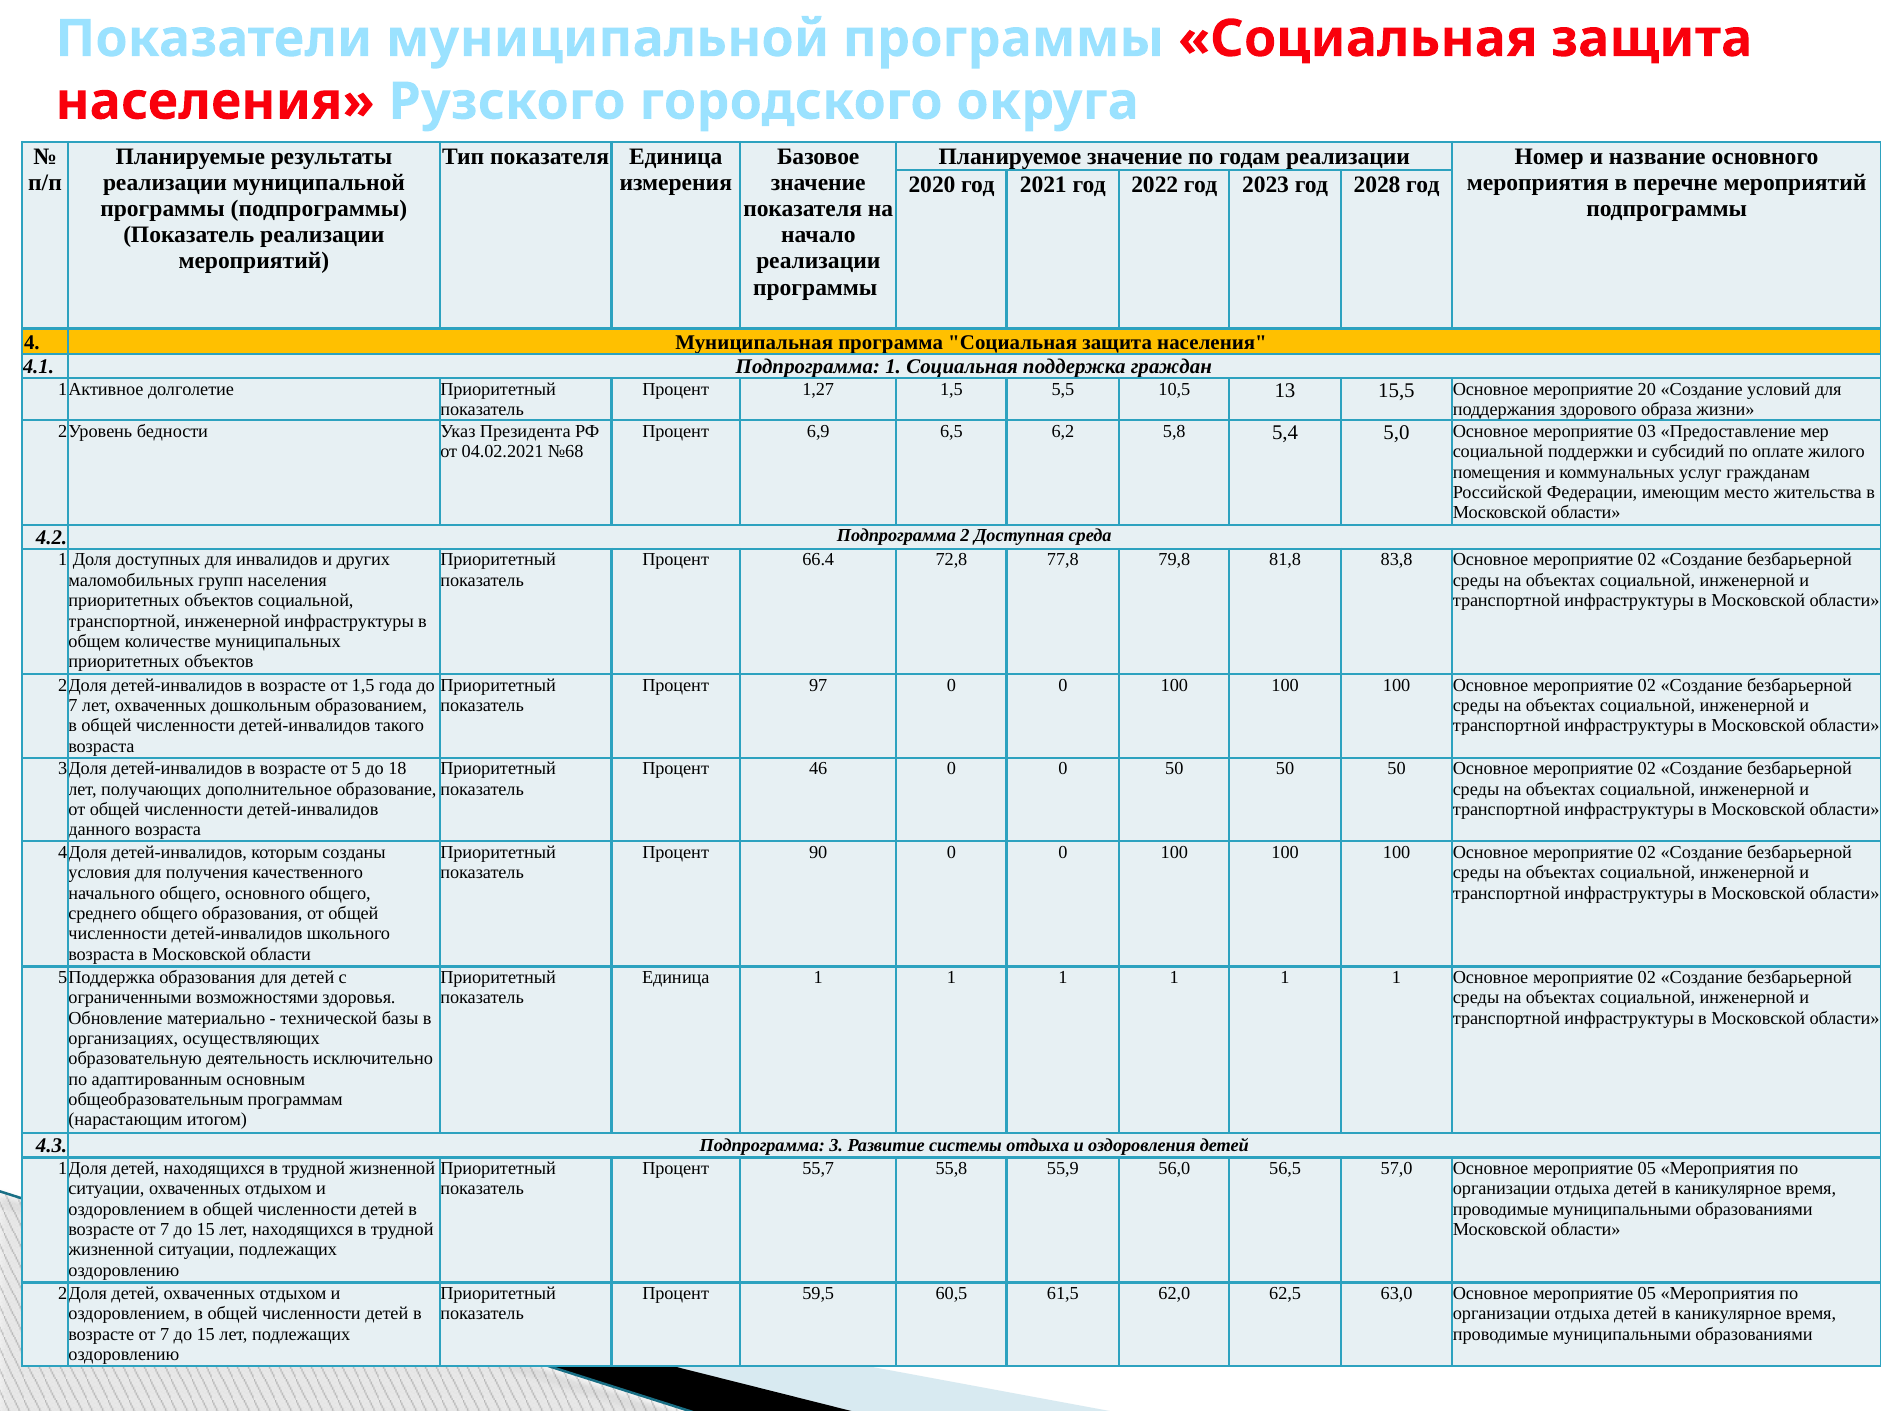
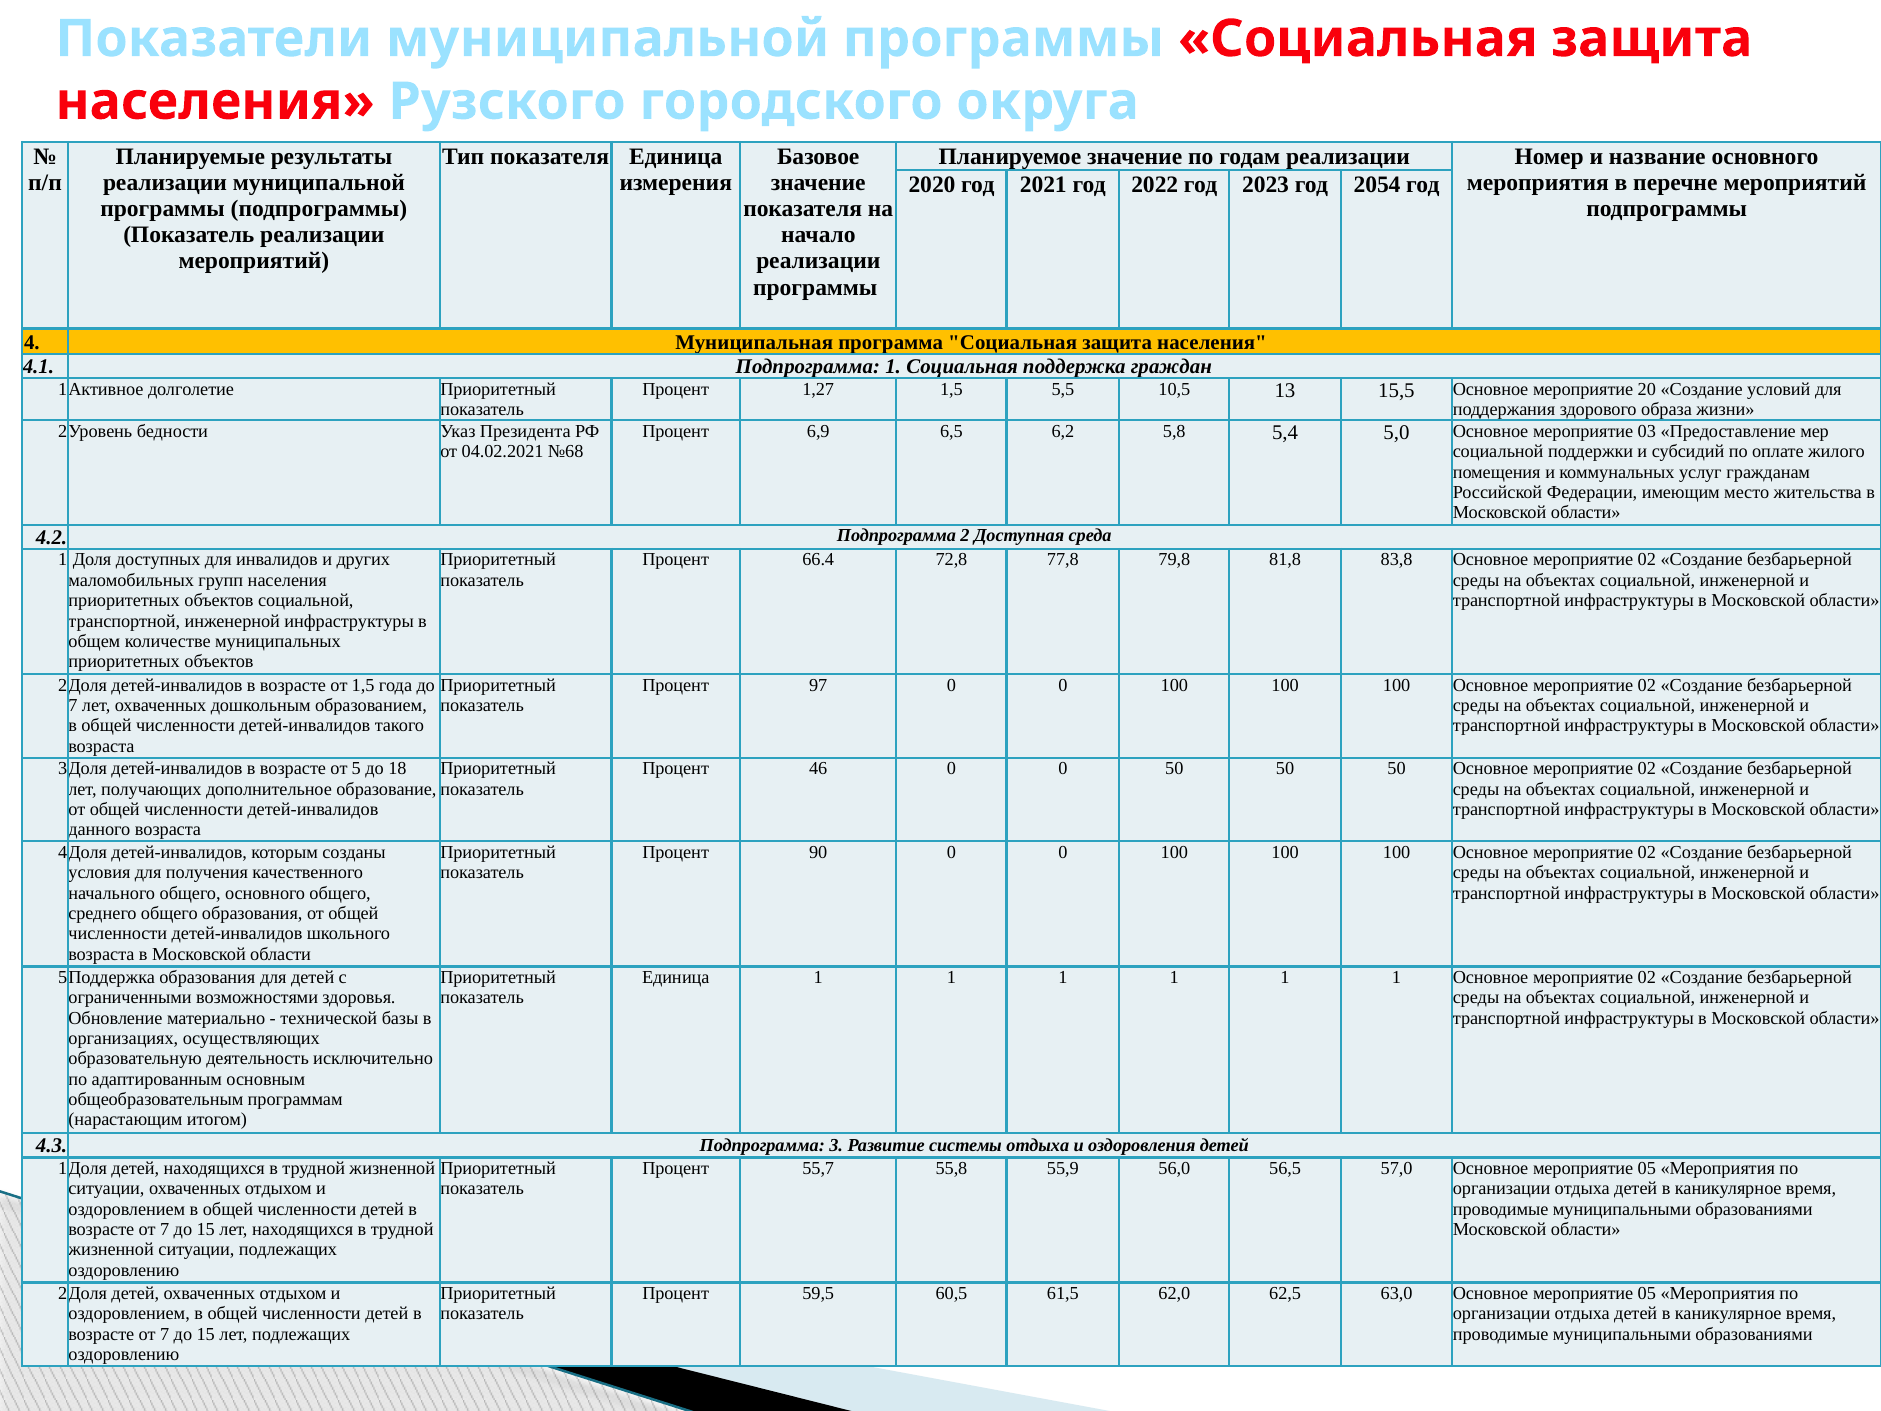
2028: 2028 -> 2054 (1377, 185)
